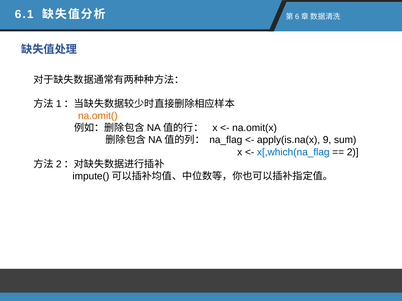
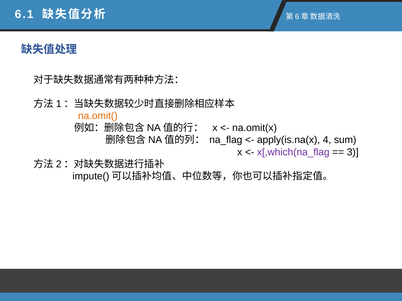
9: 9 -> 4 (327, 140)
x[,which(na_flag colour: blue -> purple (293, 152)
2: 2 -> 3 (353, 152)
